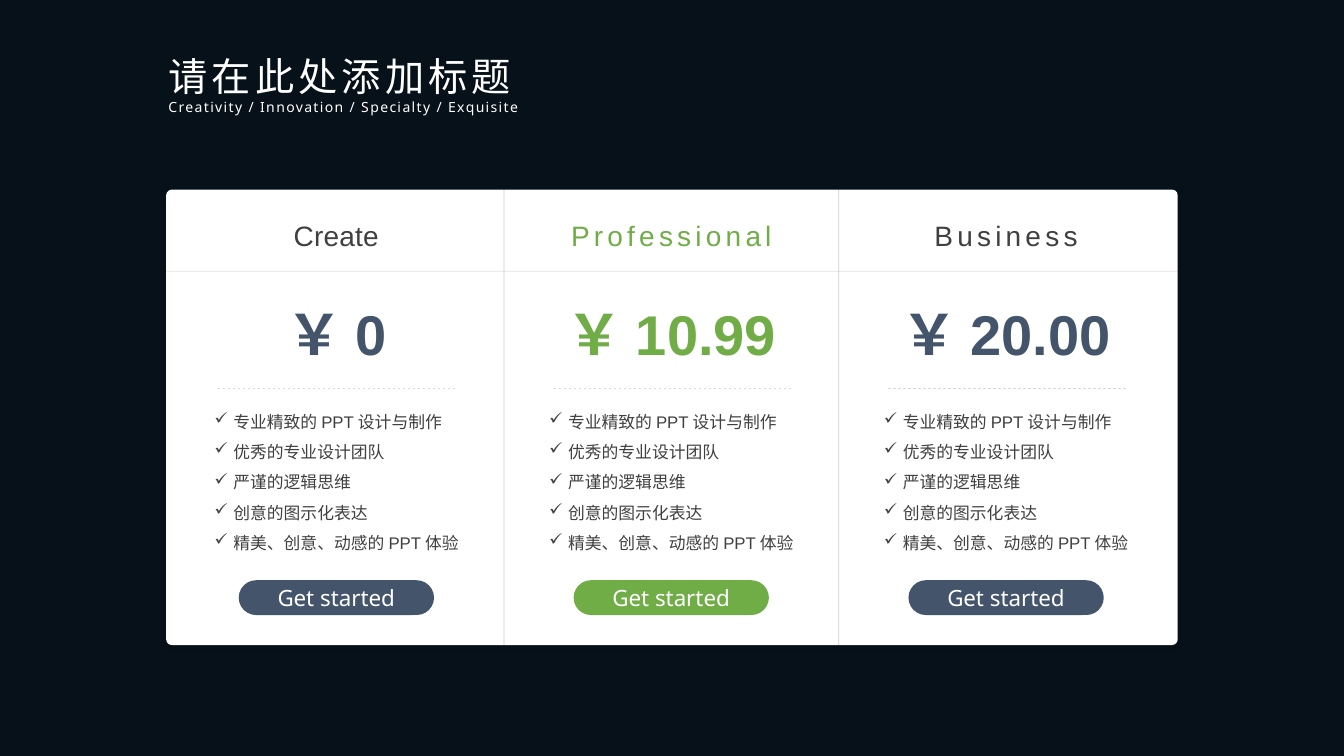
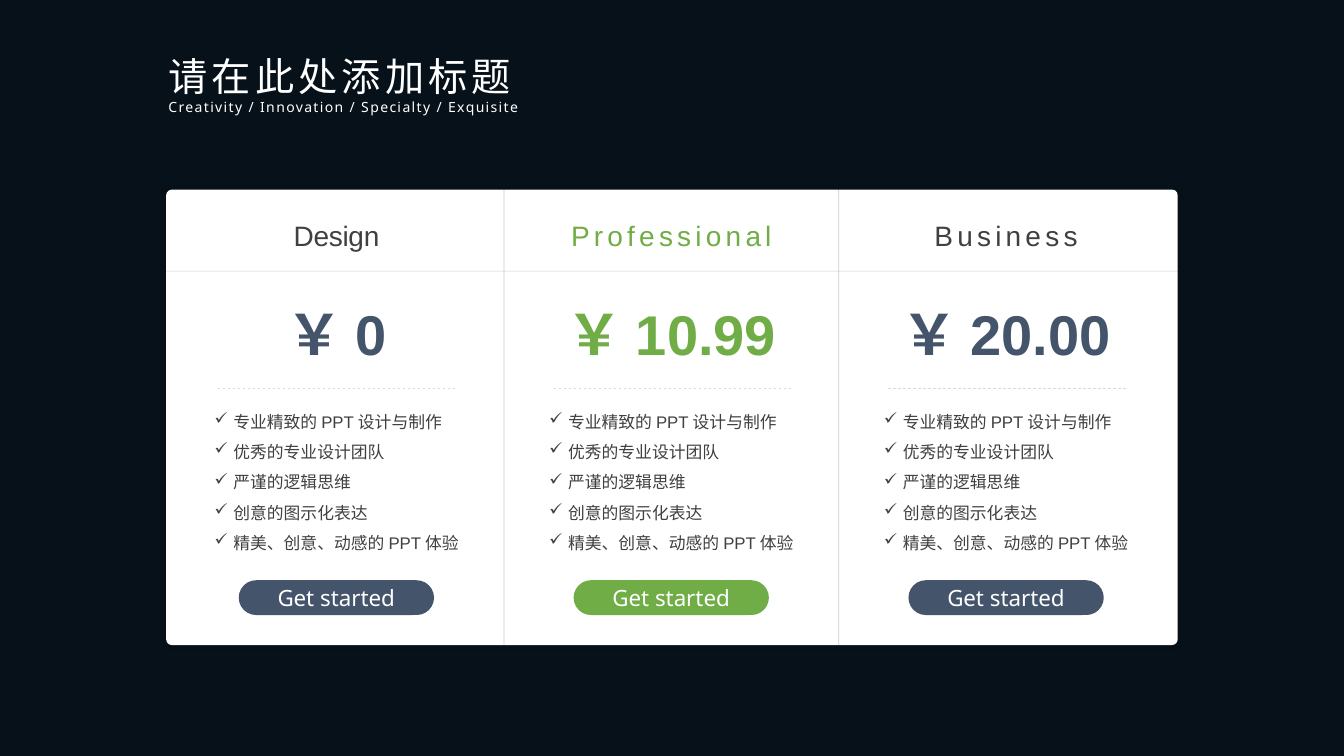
Create: Create -> Design (336, 237)
